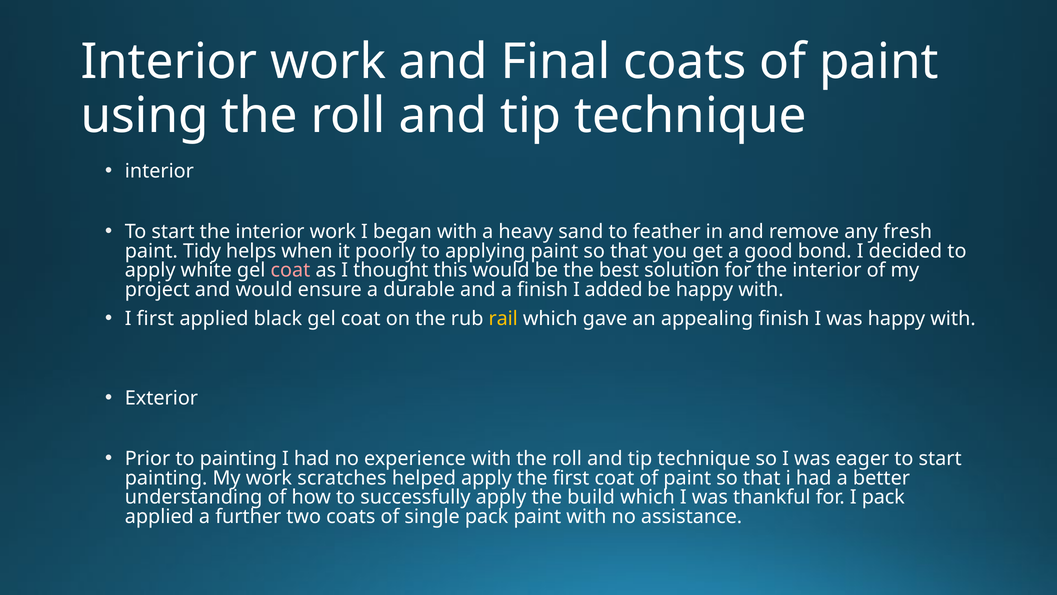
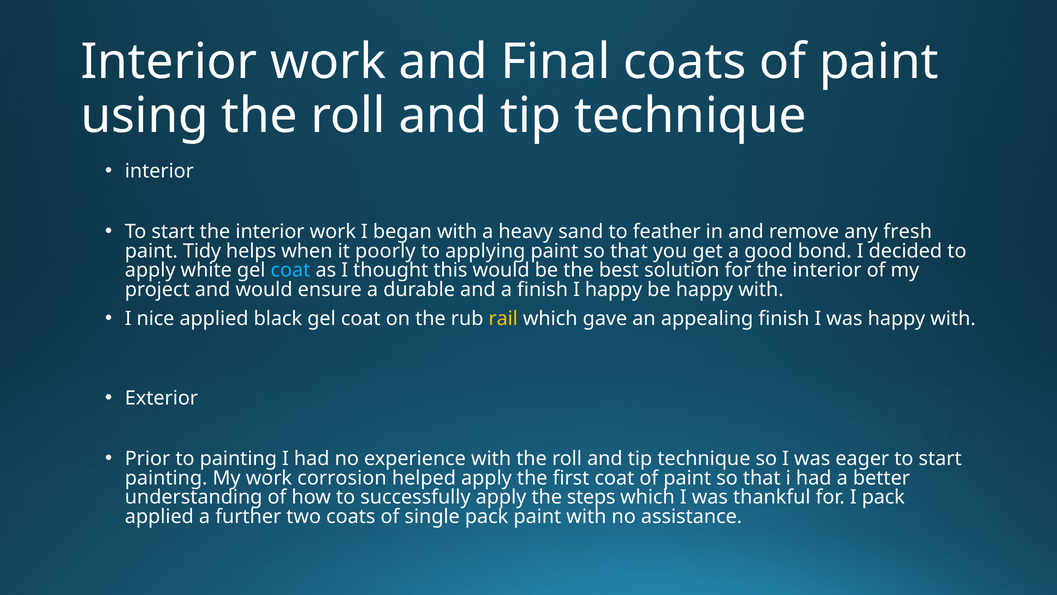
coat colour: pink -> light blue (290, 270)
I added: added -> happy (614, 289)
I first: first -> nice (156, 318)
scratches: scratches -> corrosion (342, 478)
build: build -> steps (591, 497)
